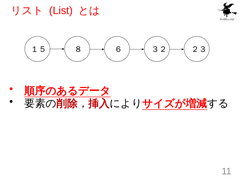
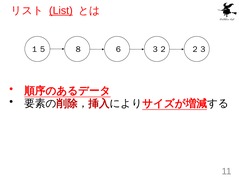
List underline: none -> present (61, 11)
